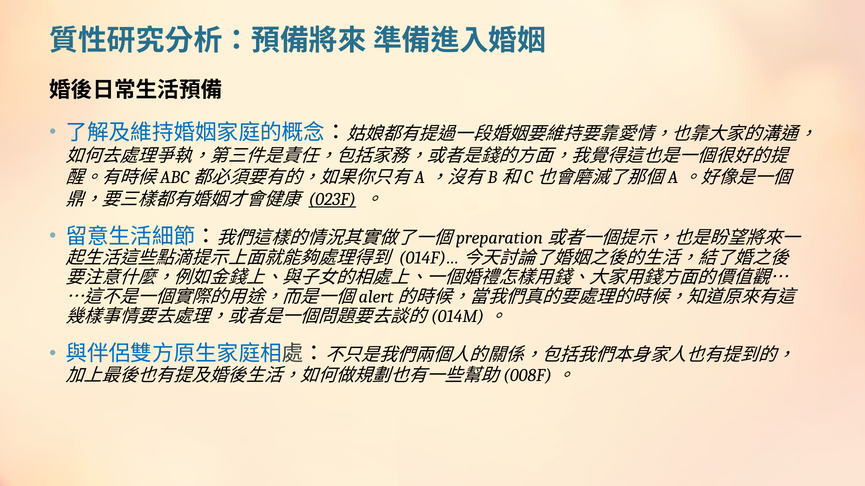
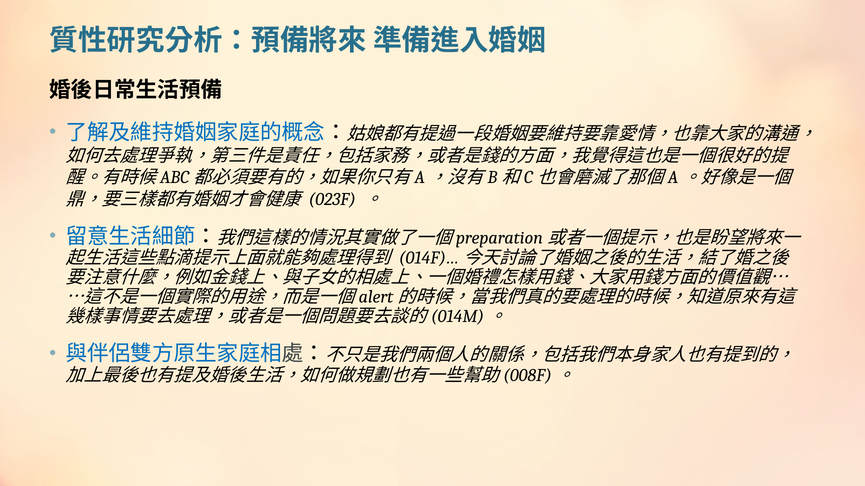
023F underline: present -> none (332, 199)
